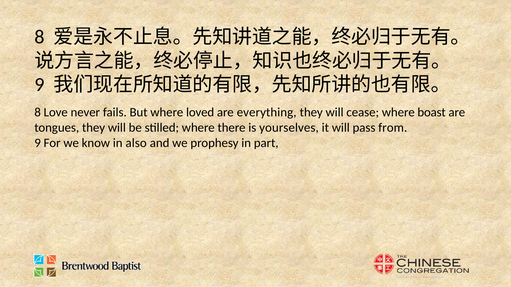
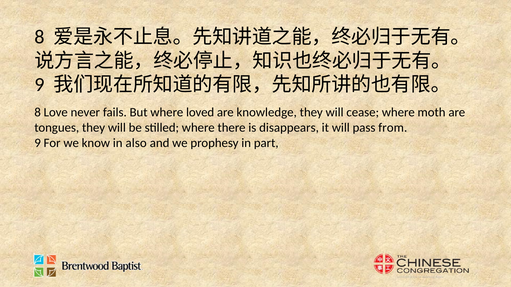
everything: everything -> knowledge (267, 112)
boast: boast -> moth (432, 112)
yourselves: yourselves -> disappears (289, 128)
